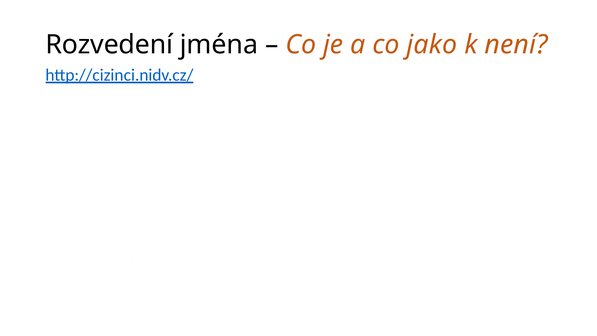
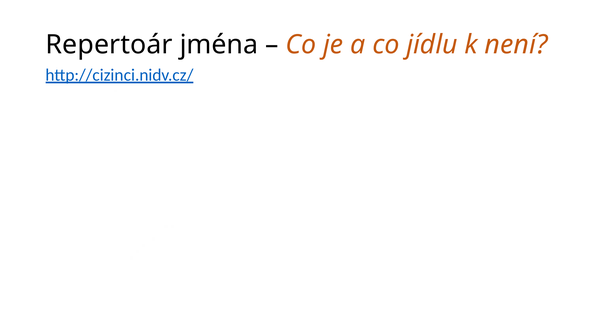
Rozvedení: Rozvedení -> Repertoár (109, 45)
jako: jako -> jídlu (432, 45)
